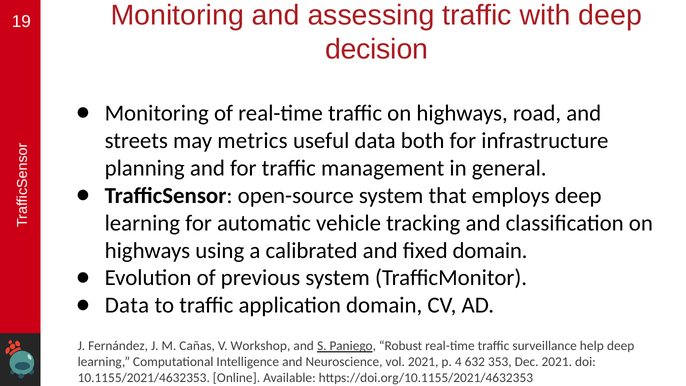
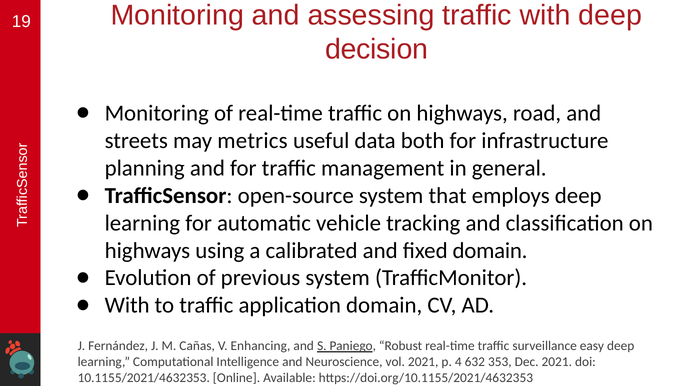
Data: Data -> With (127, 305)
Workshop: Workshop -> Enhancing (260, 346)
help: help -> easy (592, 346)
